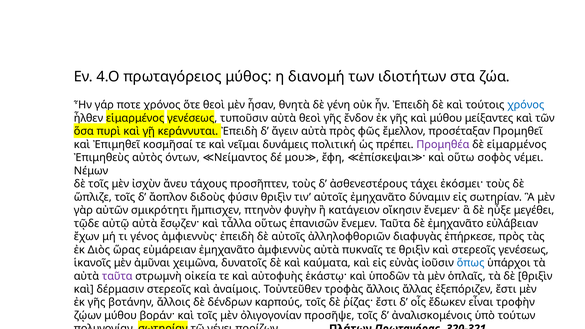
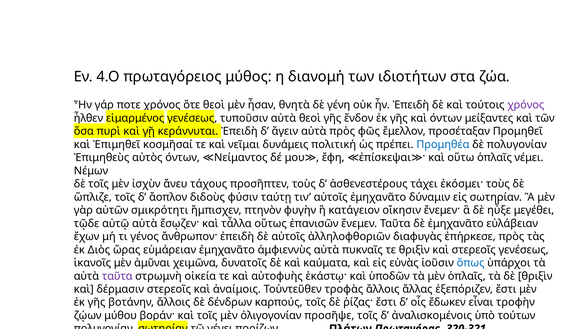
χρόνος colour: blue -> purple (526, 105)
καὶ μύθου: μύθου -> όντων (446, 118)
Προμηθέα colour: purple -> blue (443, 144)
δὲ εἱμαρμένος: εἱμαρμένος -> πολυγονίαν (517, 144)
οὕτω σοφὸς: σοφὸς -> ὁπλαῖς (494, 158)
φύσιν θριξὶν: θριξὶν -> ταύτῃ (276, 197)
ἀμφιεννὺς·: ἀμφιεννὺς· -> ἄνθρωπον· (190, 237)
